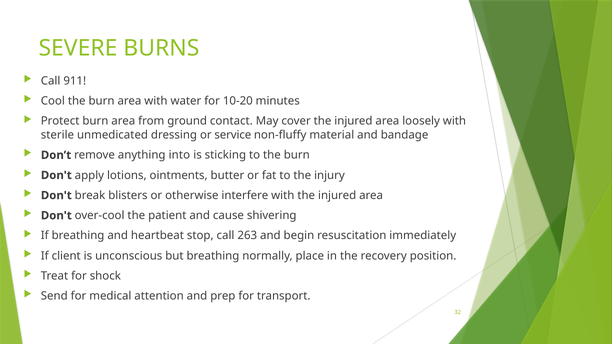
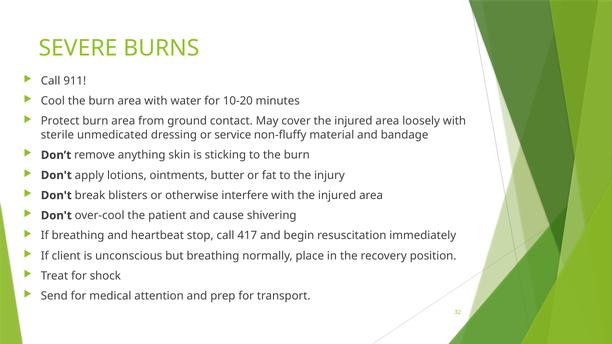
into: into -> skin (179, 155)
263: 263 -> 417 (247, 236)
